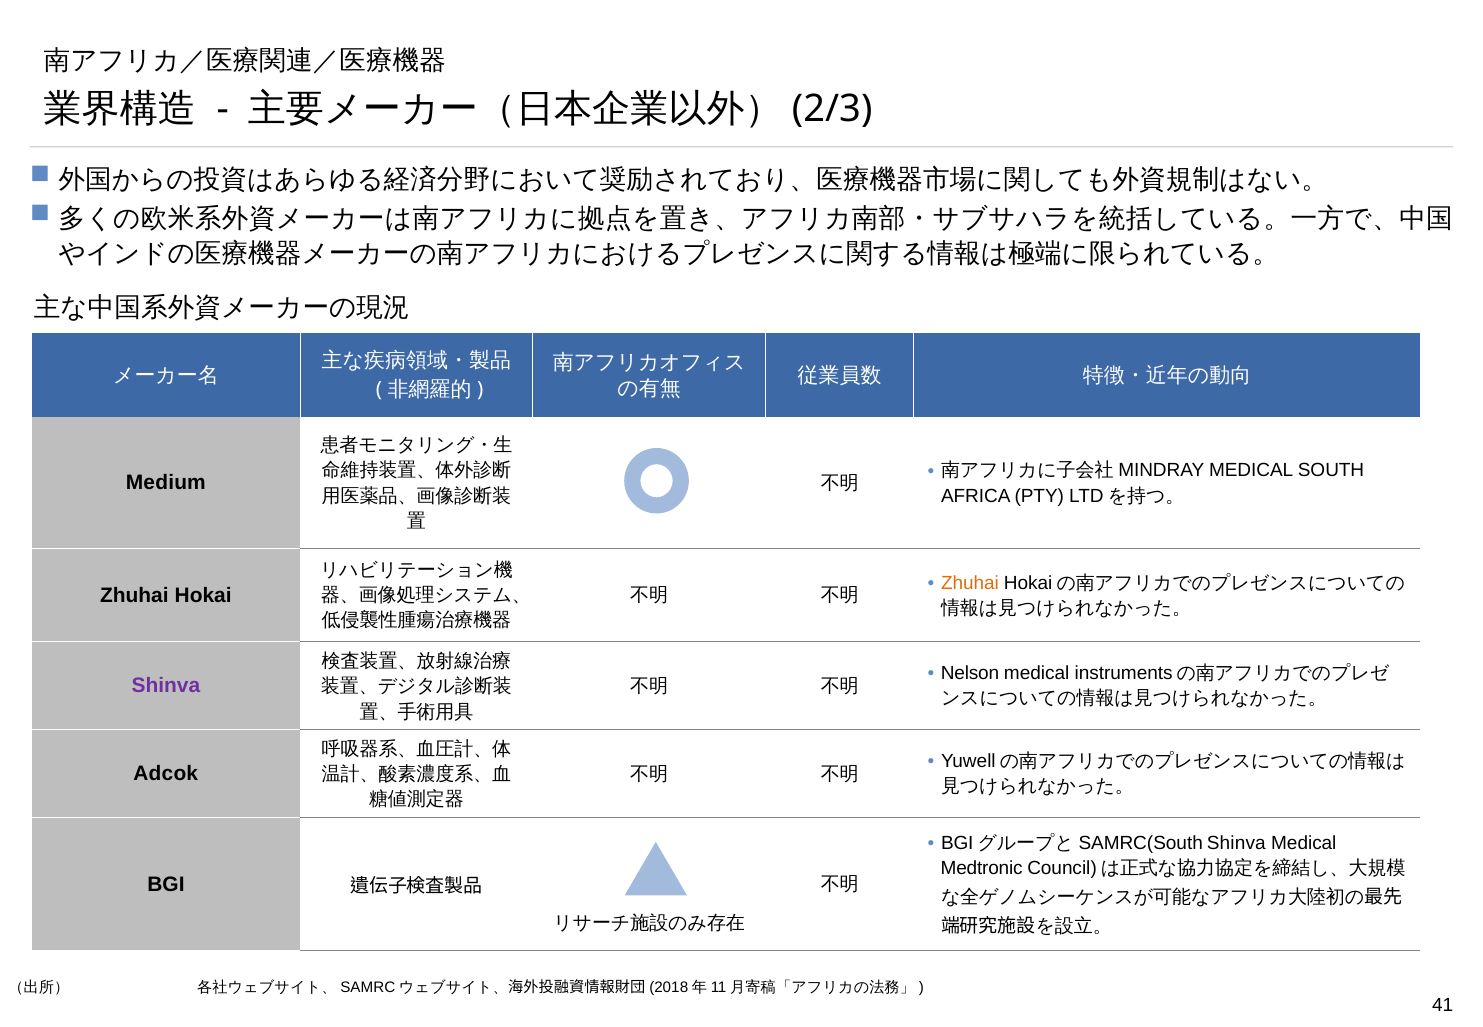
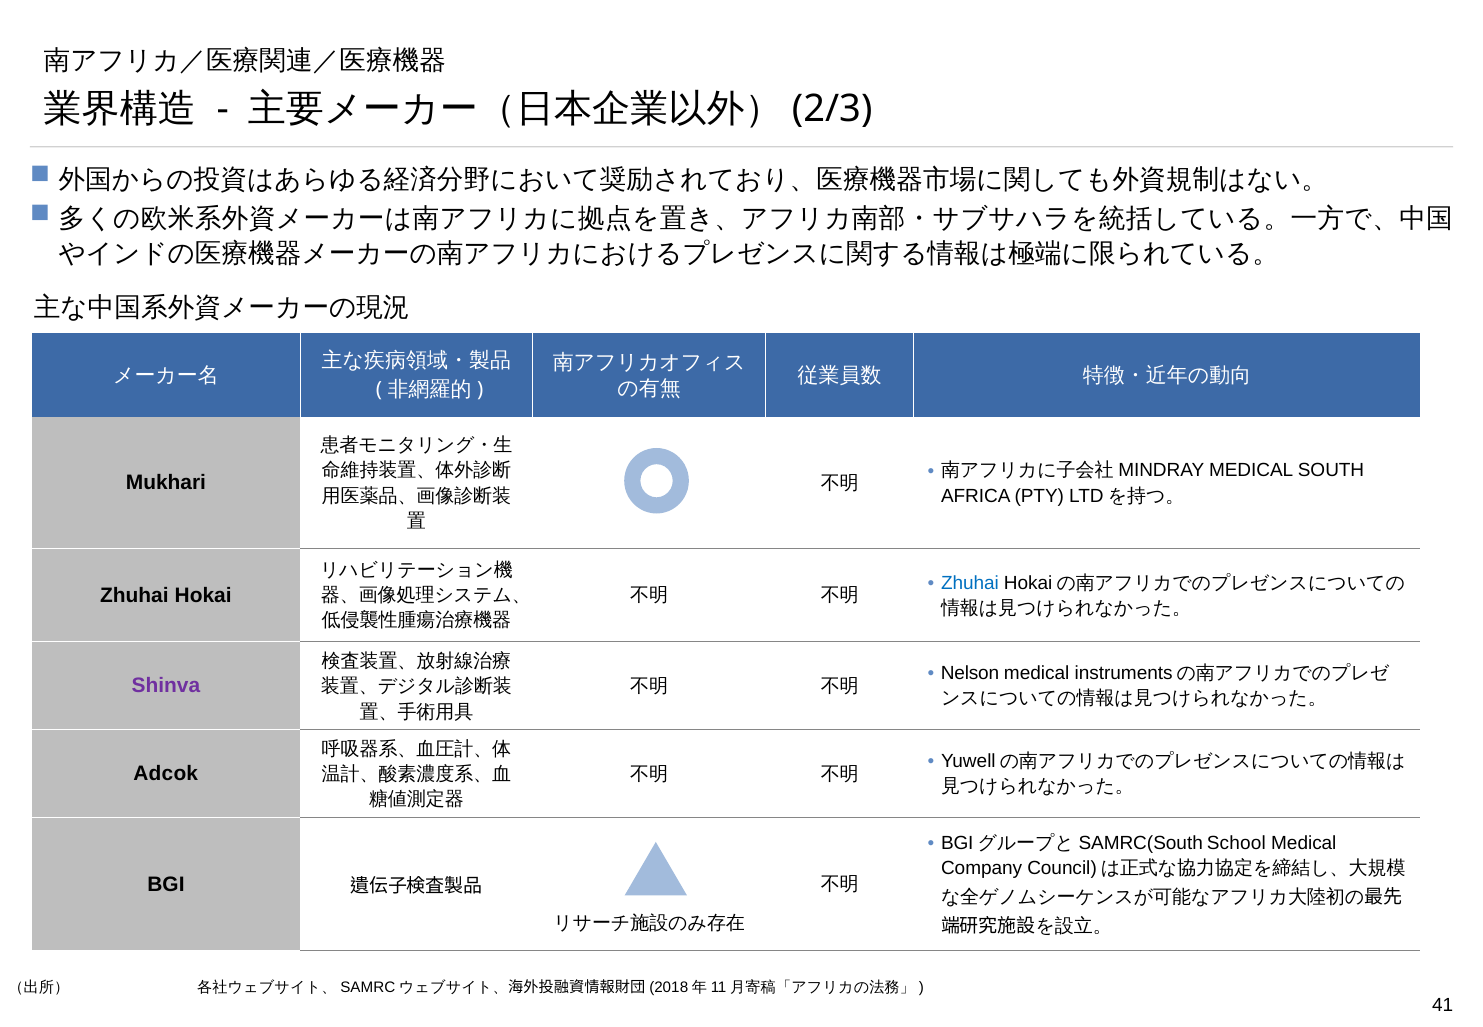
Medium: Medium -> Mukhari (166, 483)
Zhuhai colour: orange -> blue (970, 583)
Shinva: Shinva -> School (1236, 843)
Medtronic: Medtronic -> Company (982, 868)
